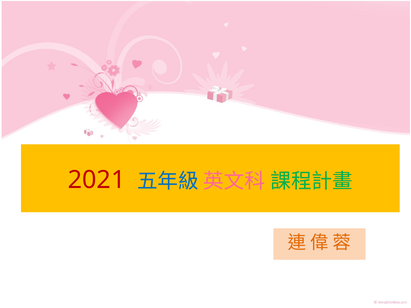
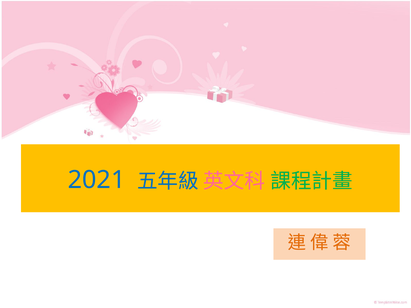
2021 colour: red -> blue (97, 180)
